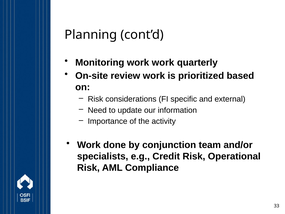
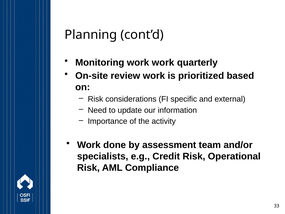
conjunction: conjunction -> assessment (169, 145)
